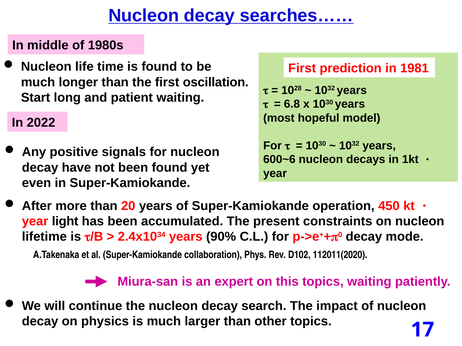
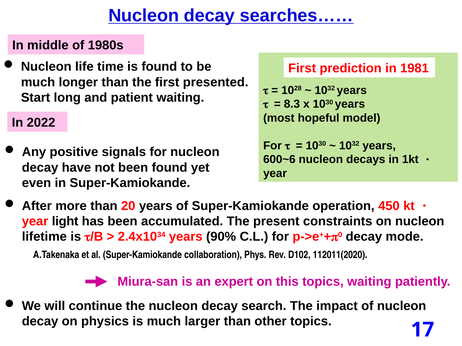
oscillation: oscillation -> presented (216, 82)
6.8: 6.8 -> 8.3 (292, 104)
